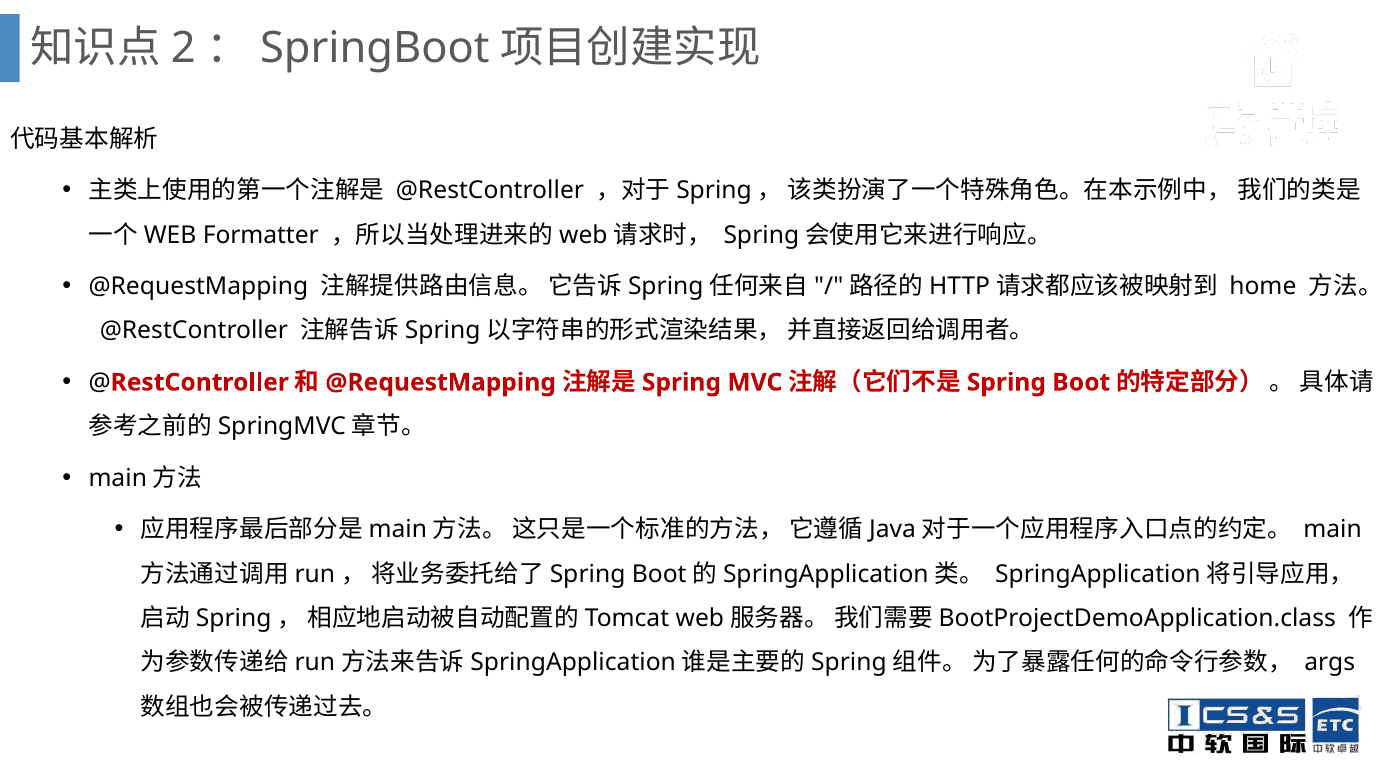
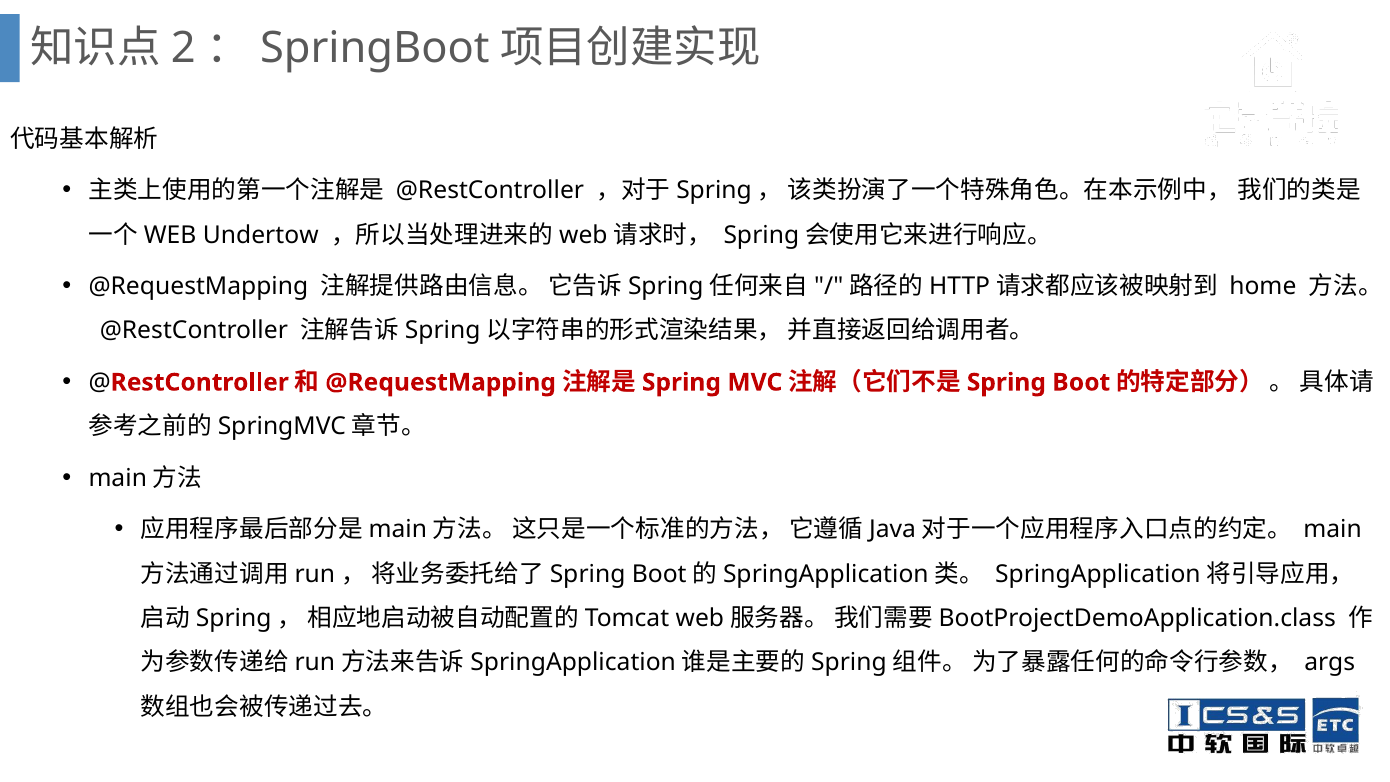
Formatter: Formatter -> Undertow (261, 235)
